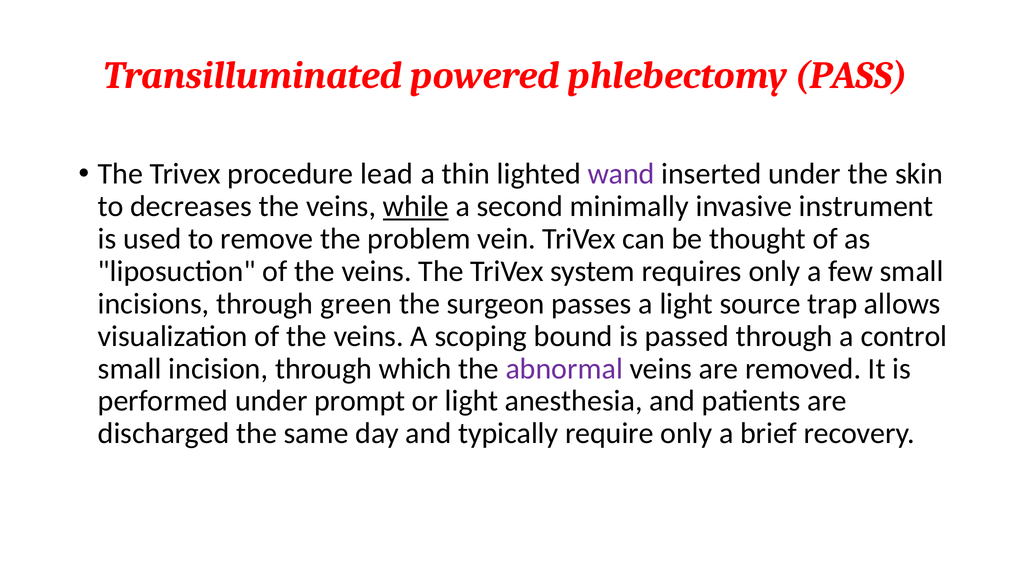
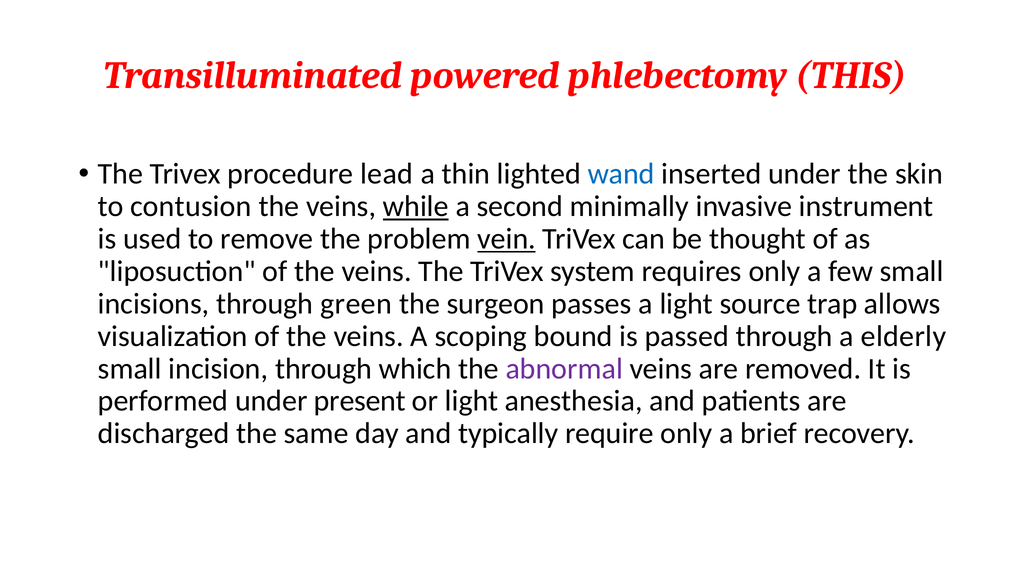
PASS: PASS -> THIS (851, 76)
wand colour: purple -> blue (621, 174)
decreases: decreases -> contusion (191, 207)
vein underline: none -> present (507, 239)
control: control -> elderly (904, 336)
prompt: prompt -> present (360, 401)
